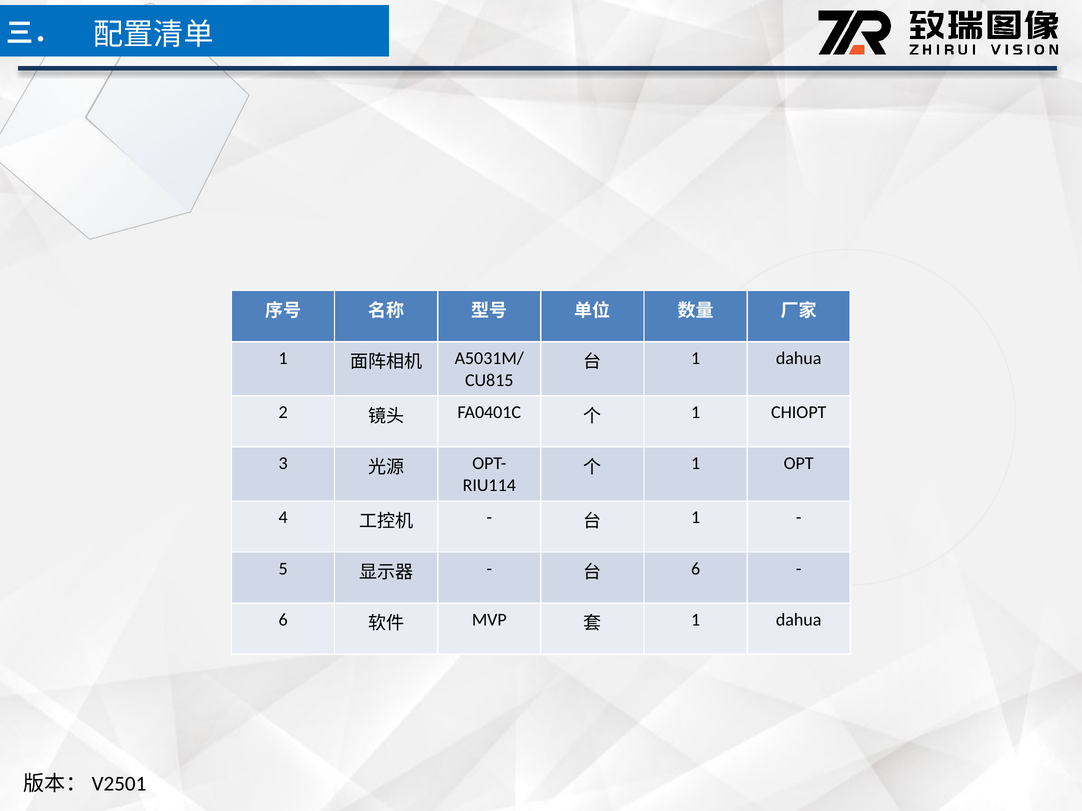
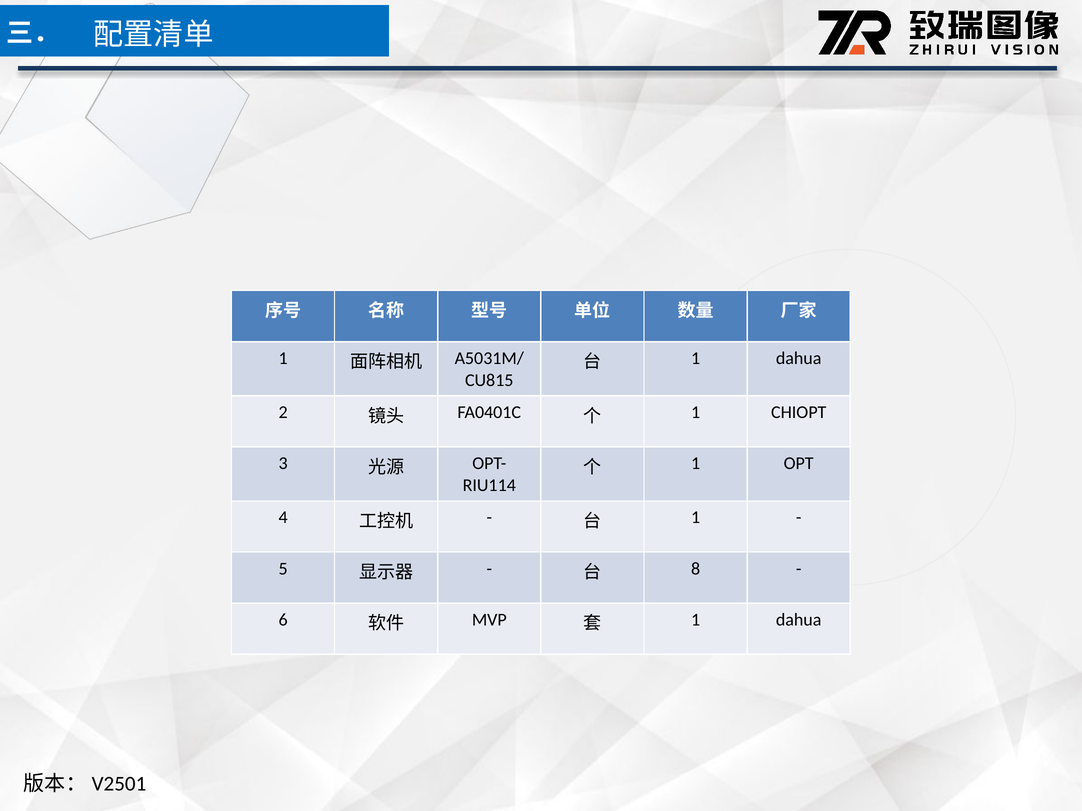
6: 6 -> 8 (696, 569)
